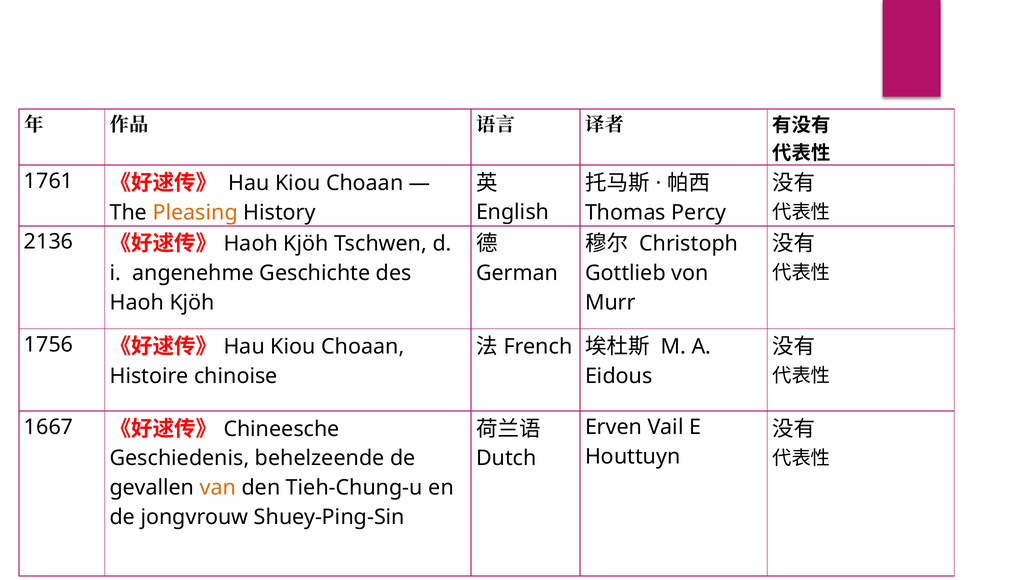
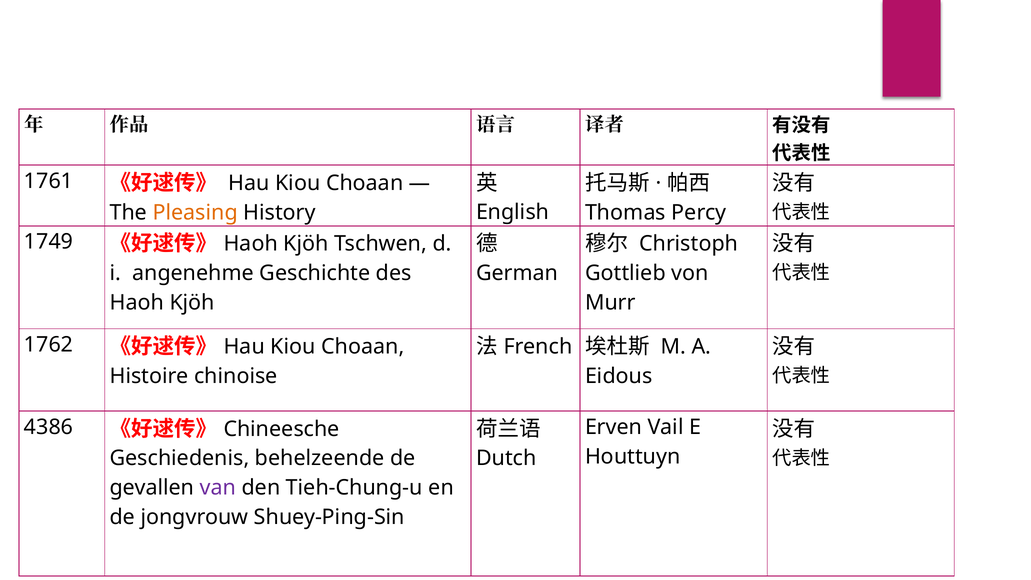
2136: 2136 -> 1749 (49, 242)
1756: 1756 -> 1762 (49, 345)
1667: 1667 -> 4386 (49, 427)
van colour: orange -> purple (218, 488)
